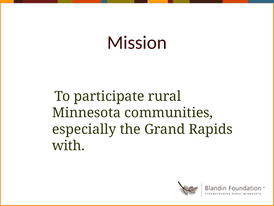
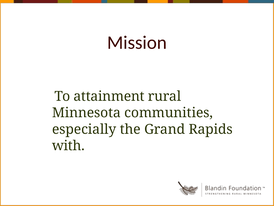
participate: participate -> attainment (109, 96)
